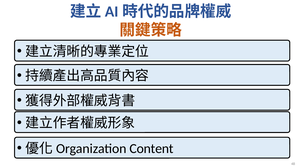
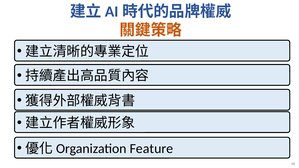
Content: Content -> Feature (151, 149)
